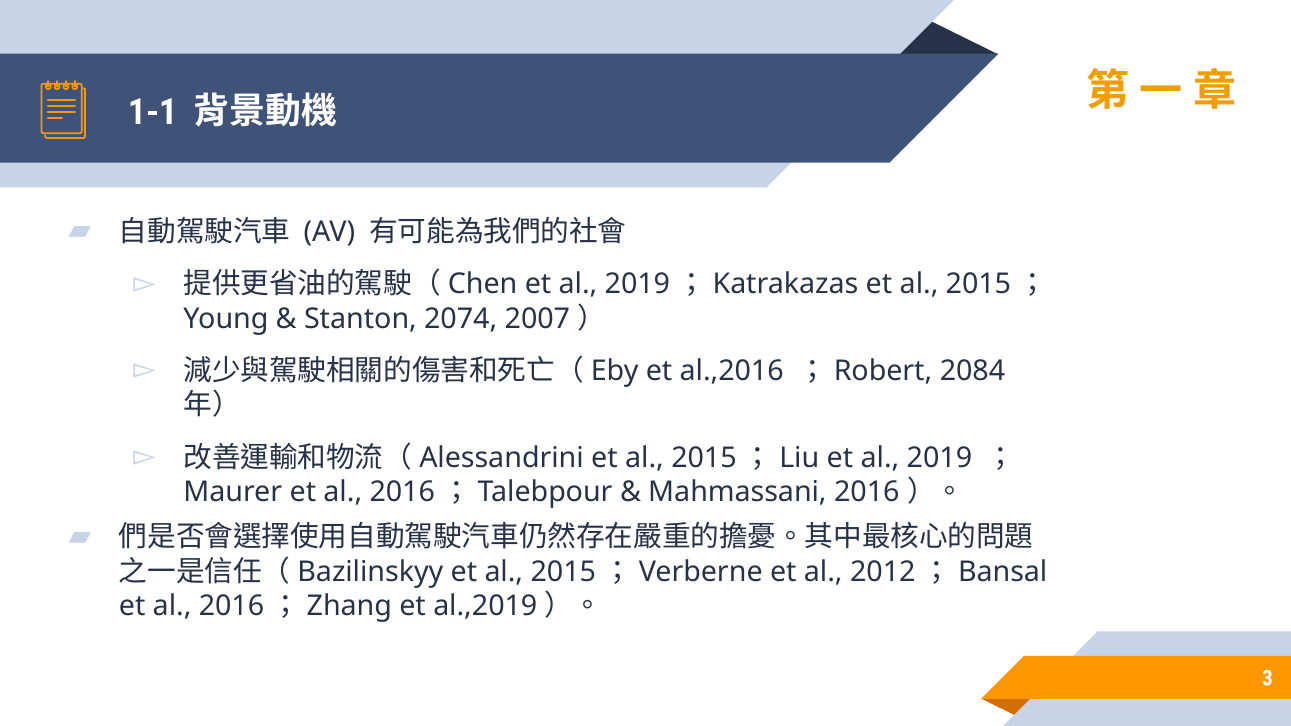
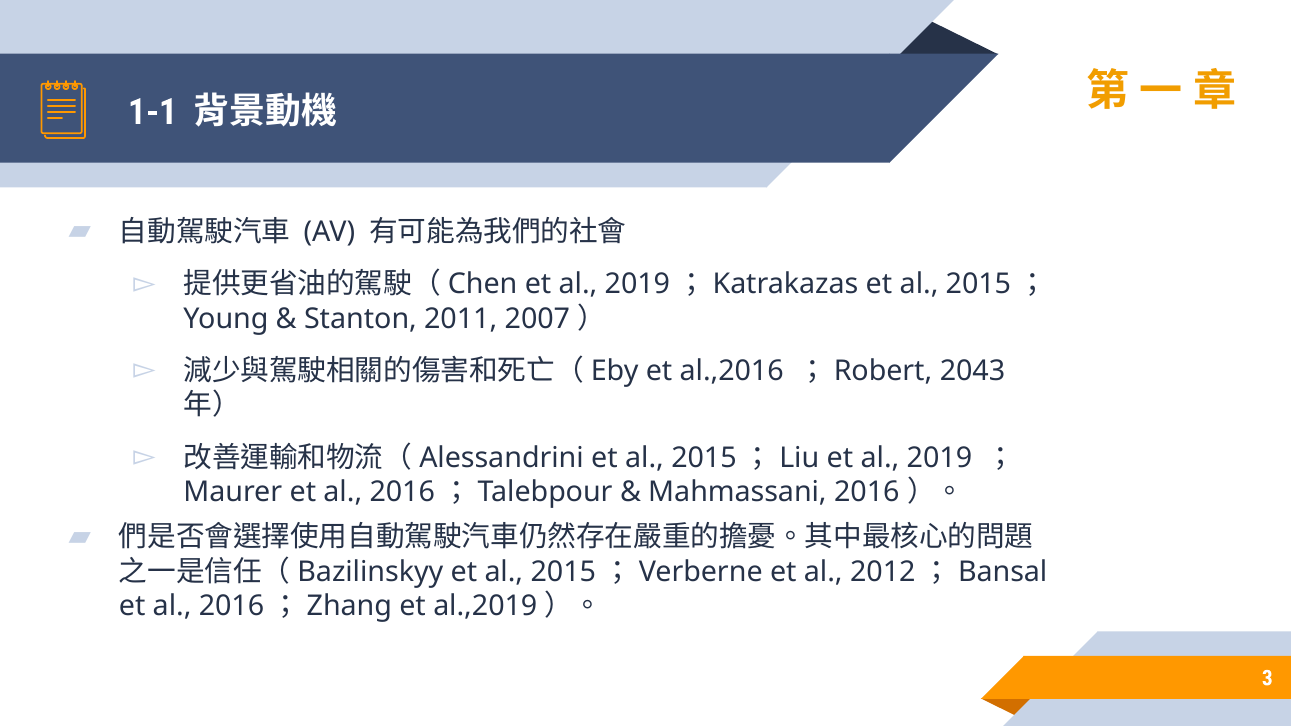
2074: 2074 -> 2011 (461, 319)
2084: 2084 -> 2043 (972, 371)
